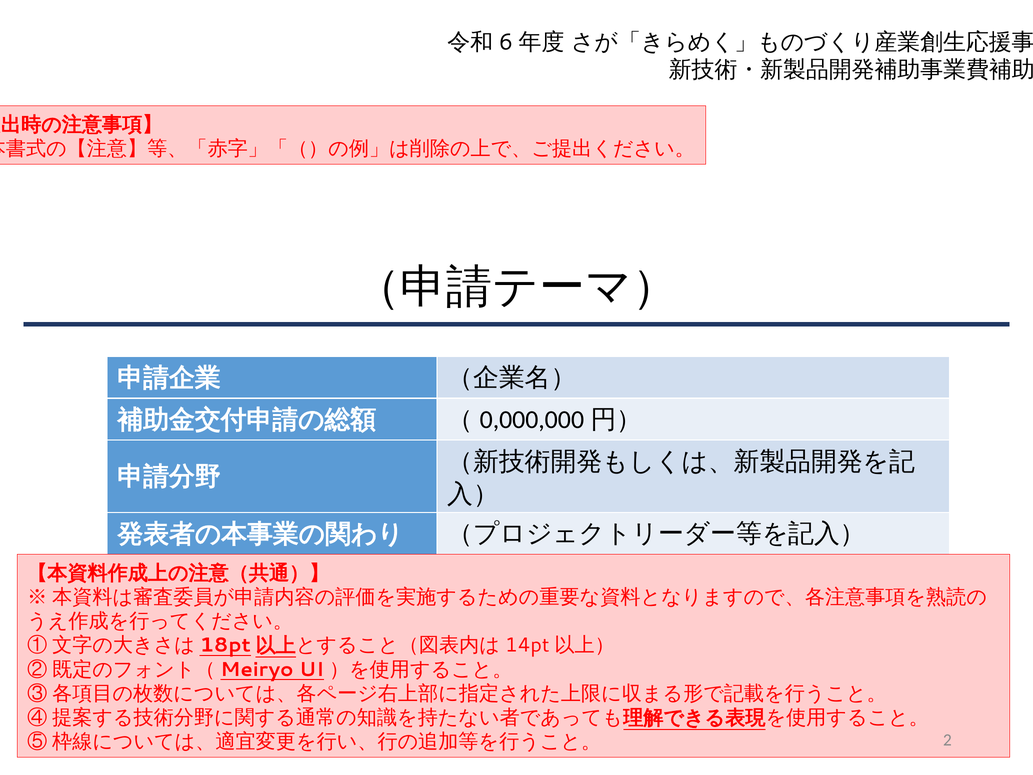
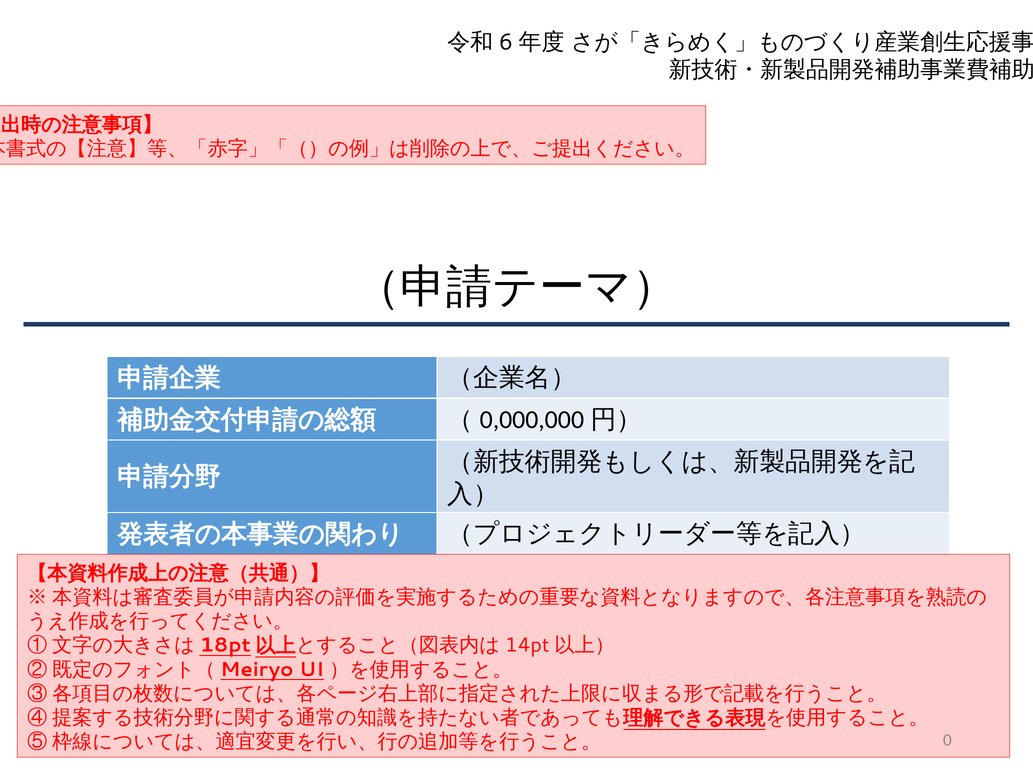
2: 2 -> 0 (947, 740)
